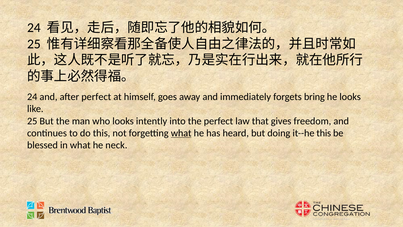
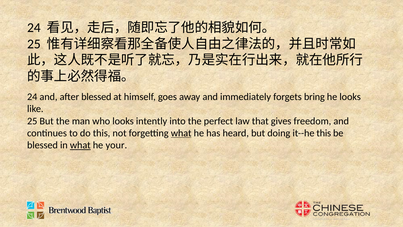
after perfect: perfect -> blessed (96, 97)
what underline: none -> present (80, 145)
neck: neck -> your (116, 145)
